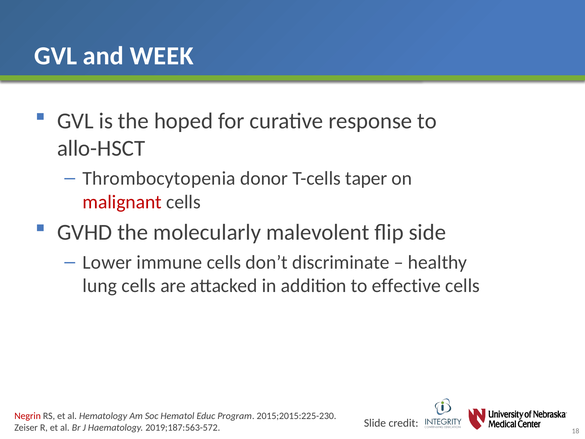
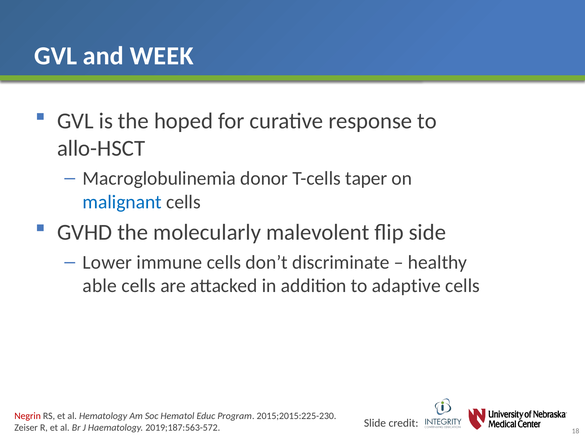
Thrombocytopenia: Thrombocytopenia -> Macroglobulinemia (159, 178)
malignant colour: red -> blue (122, 202)
lung: lung -> able (100, 286)
effective: effective -> adaptive (406, 286)
